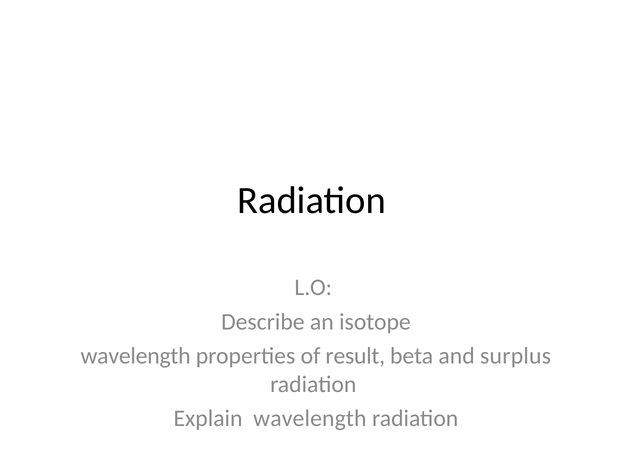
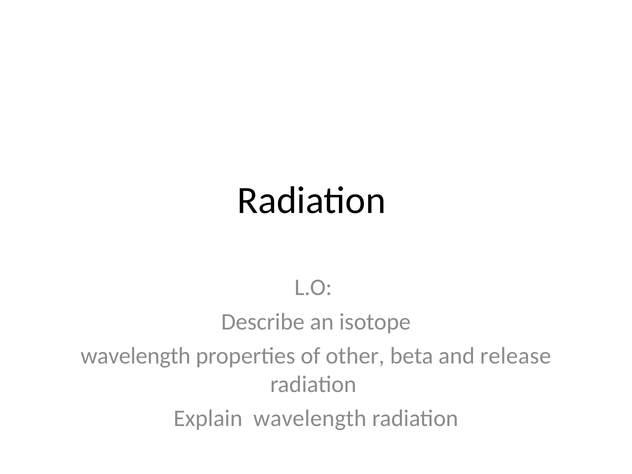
result: result -> other (355, 356)
surplus: surplus -> release (516, 356)
